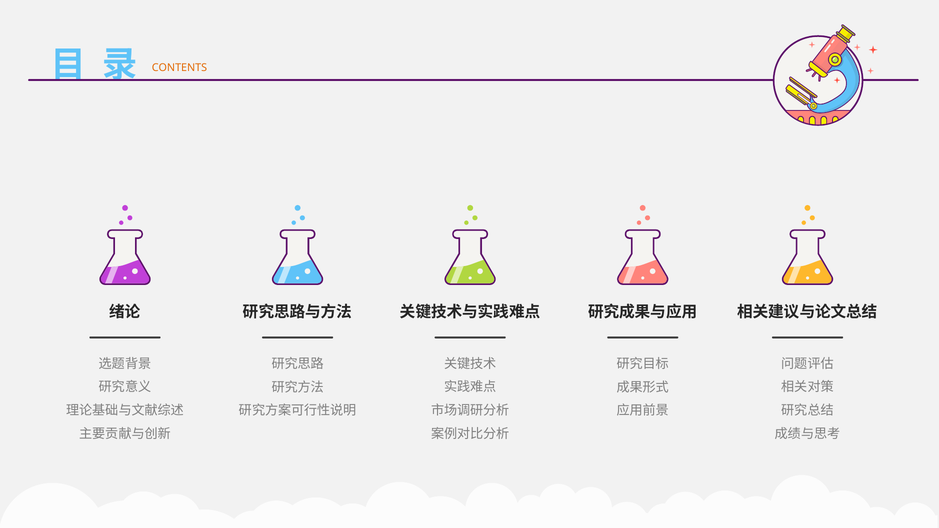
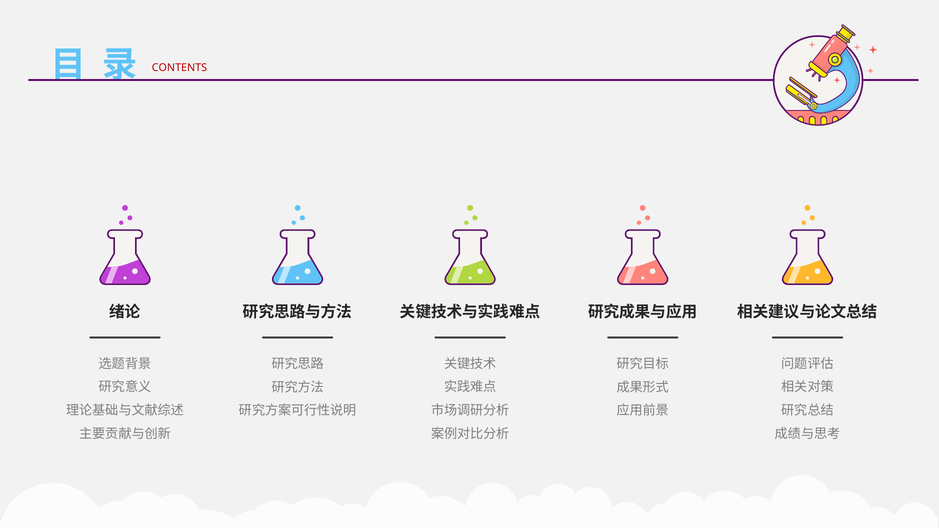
CONTENTS colour: orange -> red (179, 68)
